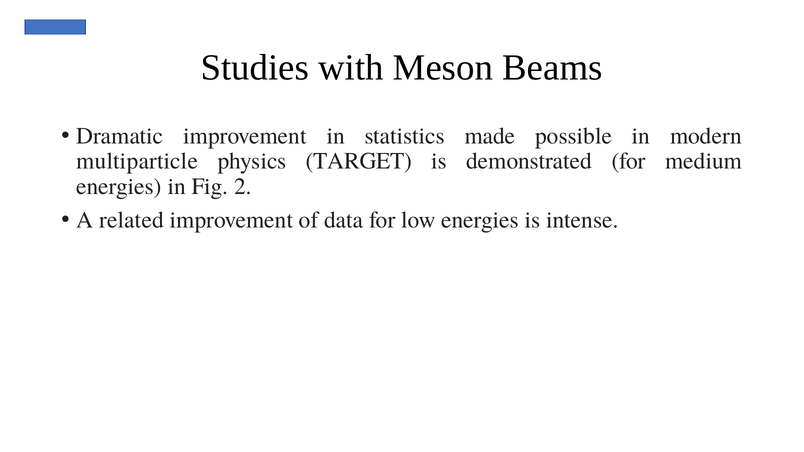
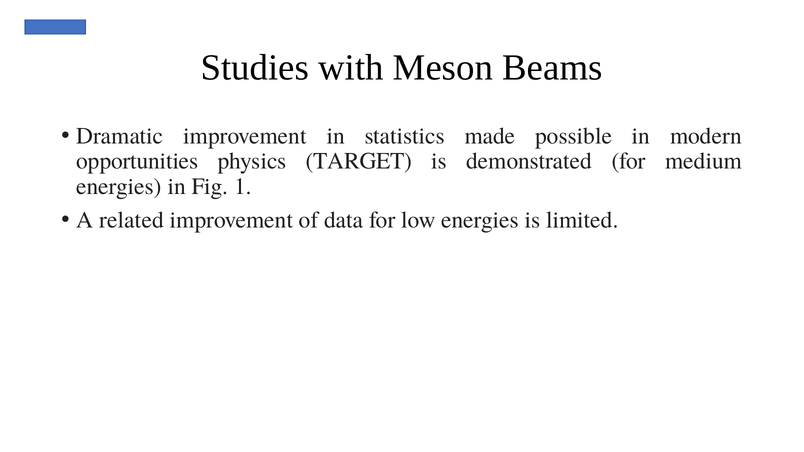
multiparticle: multiparticle -> opportunities (137, 161)
2: 2 -> 1 (243, 186)
intense: intense -> limited (582, 220)
